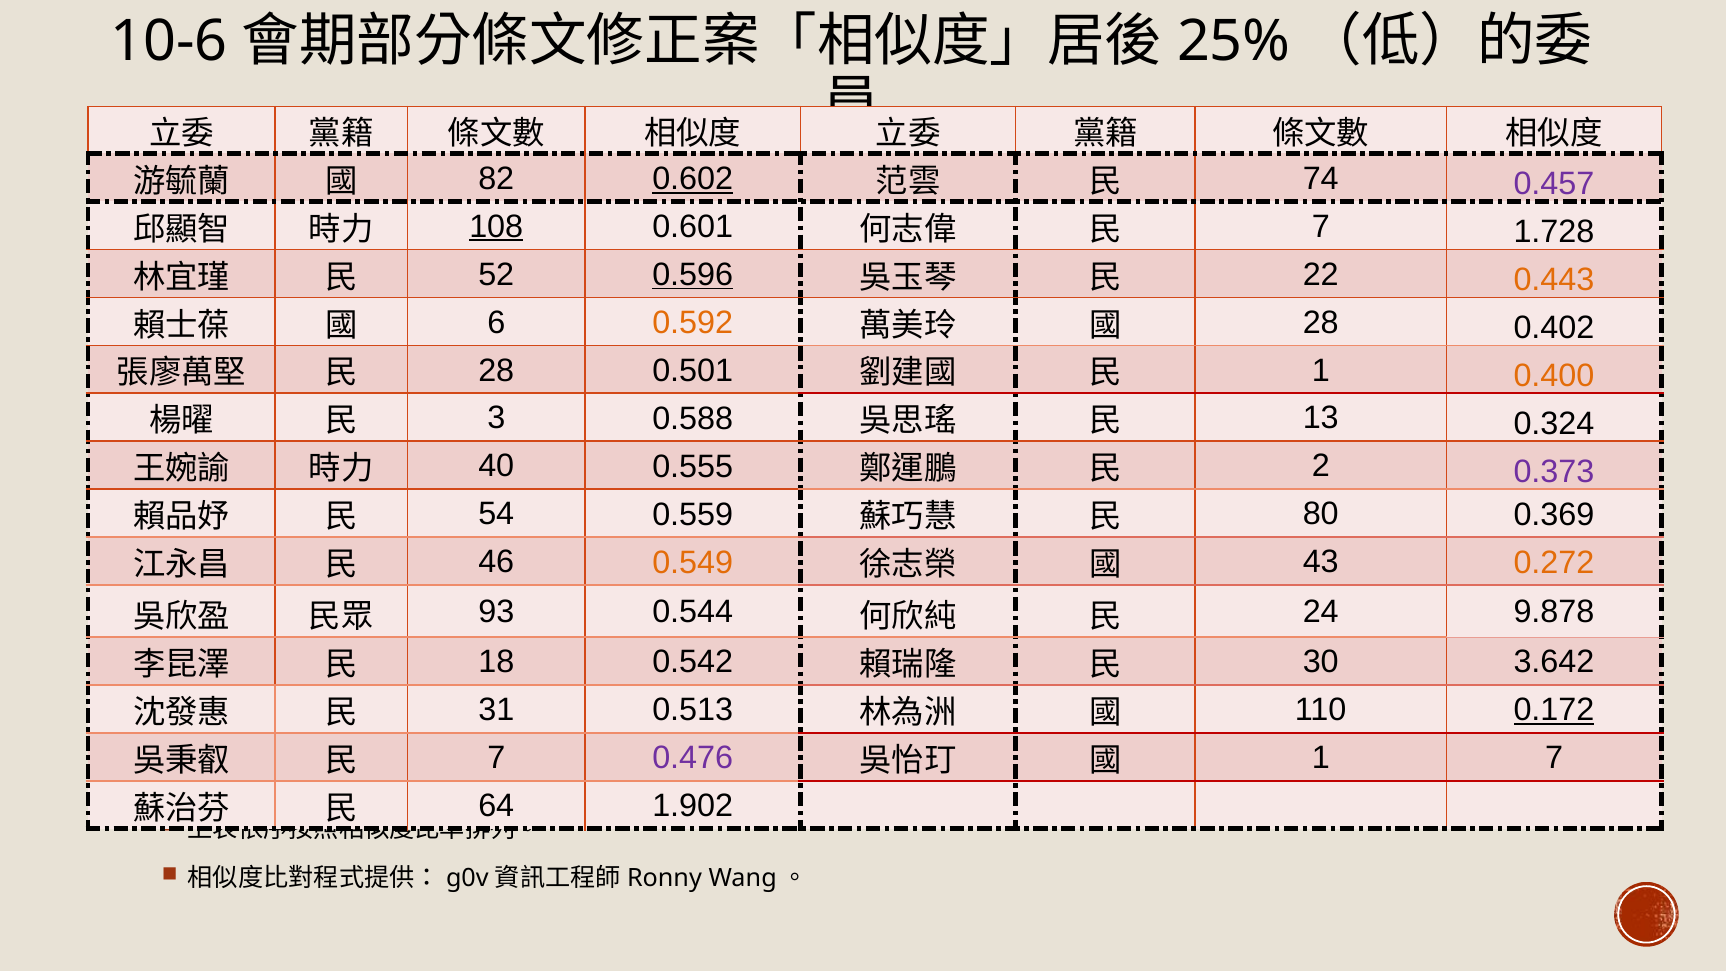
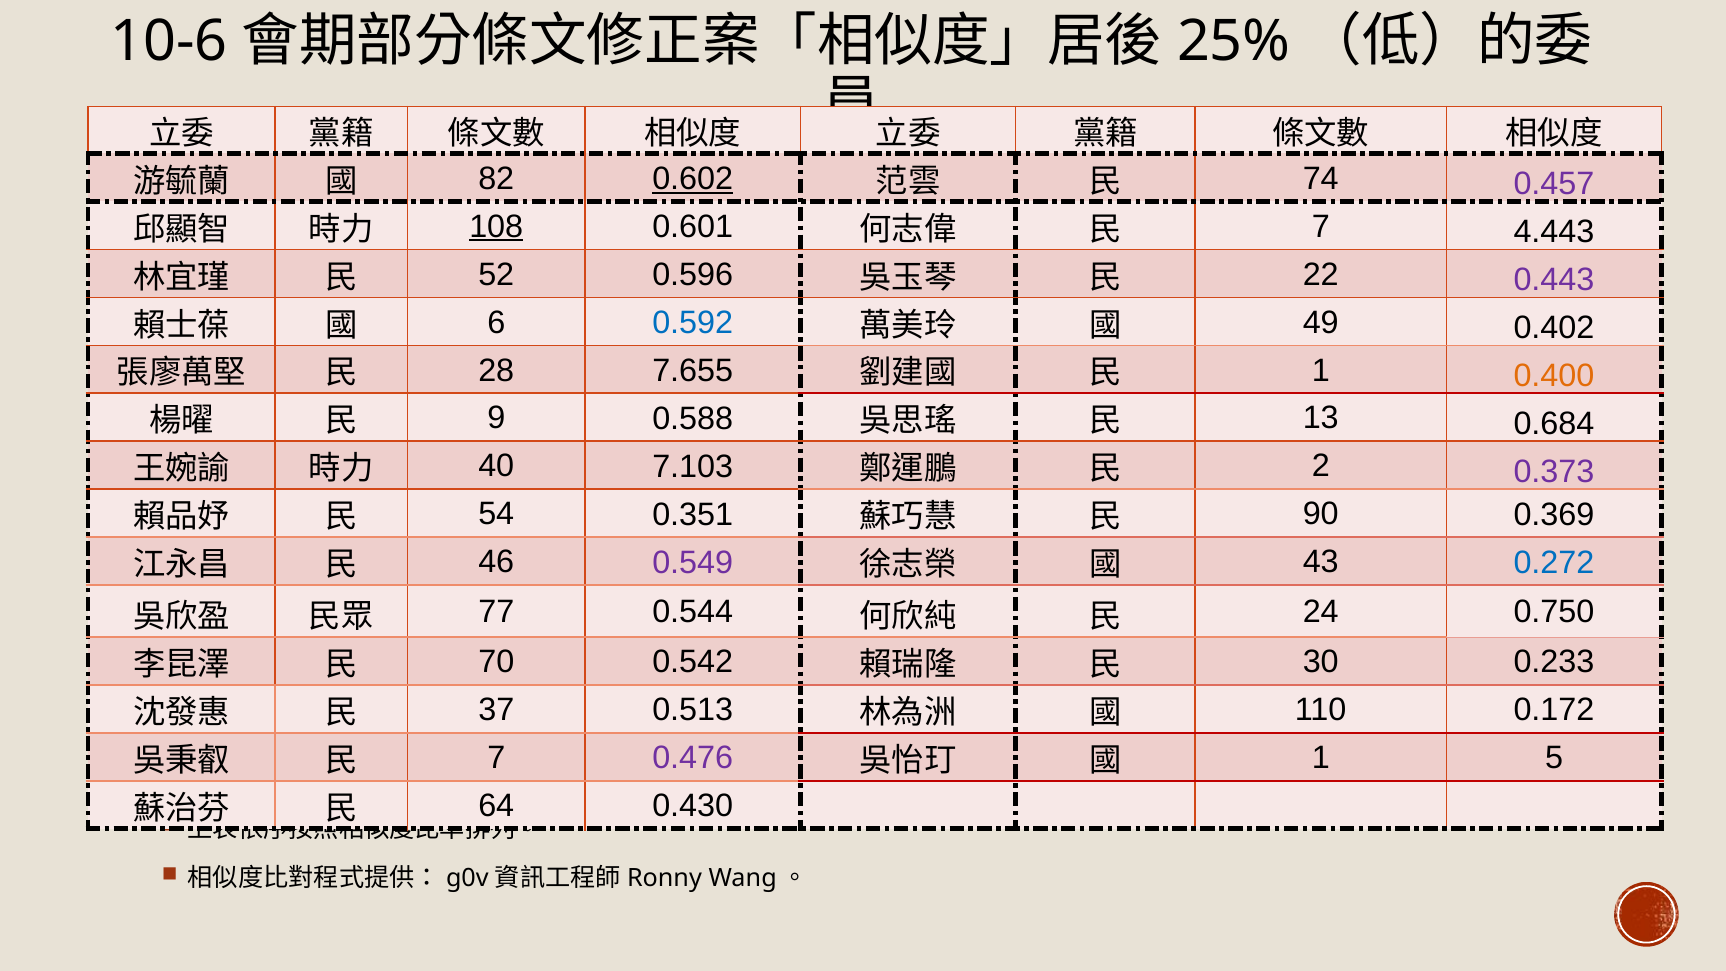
1.728: 1.728 -> 4.443 (1554, 232)
0.596 underline: present -> none (693, 275)
0.443 colour: orange -> purple (1554, 280)
0.592 colour: orange -> blue (693, 322)
28: 28 -> 49 (1321, 322)
0.501: 0.501 -> 7.655 (693, 370)
3: 3 -> 9 (496, 418)
0.324: 0.324 -> 0.684 (1554, 424)
0.555: 0.555 -> 7.103 (693, 466)
0.559: 0.559 -> 0.351 (693, 514)
80: 80 -> 90 (1321, 514)
0.549 colour: orange -> purple (693, 562)
0.272 colour: orange -> blue (1554, 562)
93: 93 -> 77 (496, 612)
9.878: 9.878 -> 0.750 (1554, 612)
18: 18 -> 70 (496, 662)
3.642: 3.642 -> 0.233 (1554, 662)
31: 31 -> 37 (496, 710)
0.172 underline: present -> none (1554, 710)
1 7: 7 -> 5 (1554, 758)
1.902: 1.902 -> 0.430 (693, 806)
